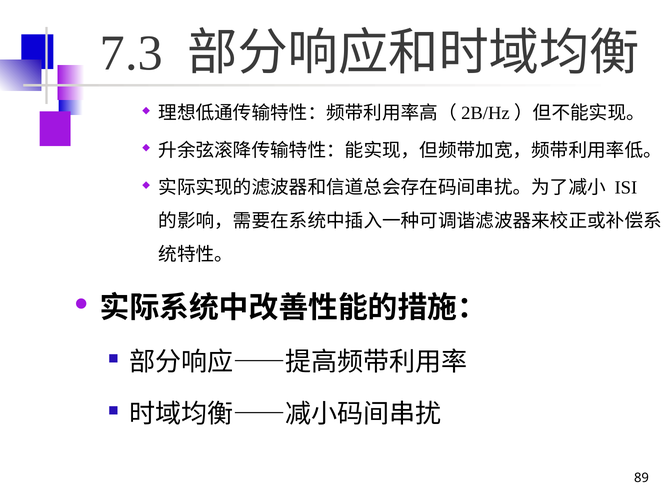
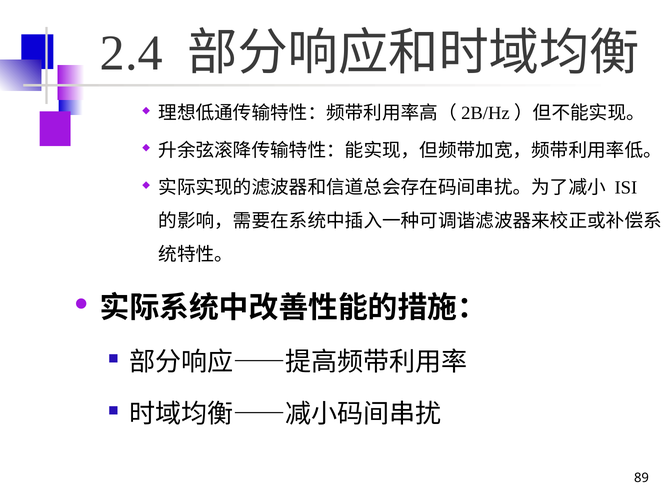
7.3: 7.3 -> 2.4 (131, 53)
